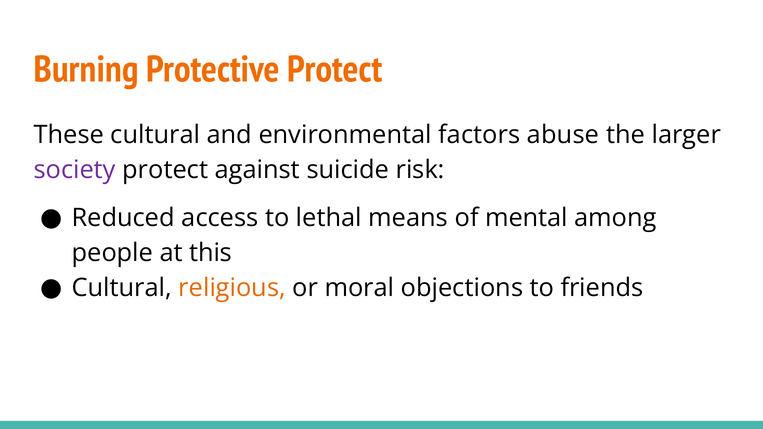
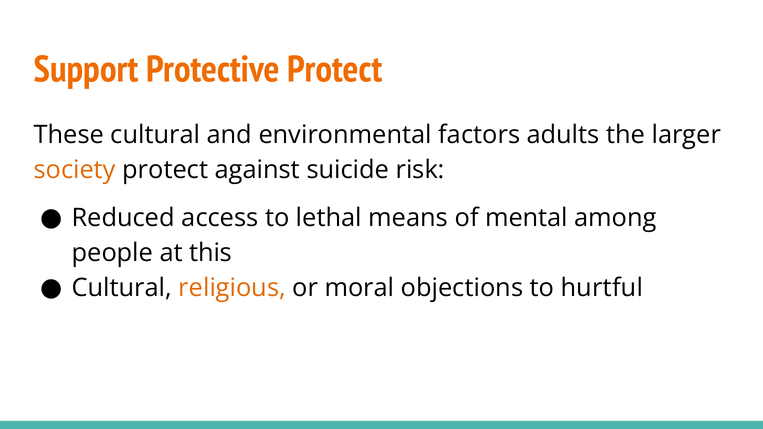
Burning: Burning -> Support (86, 70)
abuse: abuse -> adults (563, 135)
society colour: purple -> orange (75, 170)
friends: friends -> hurtful (602, 288)
